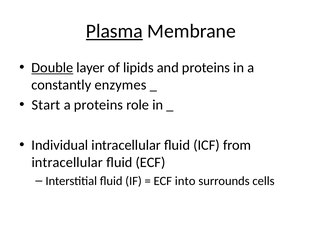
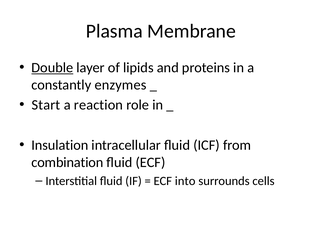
Plasma underline: present -> none (114, 31)
a proteins: proteins -> reaction (98, 105)
Individual: Individual -> Insulation (60, 145)
intracellular: intracellular -> combination (67, 162)
